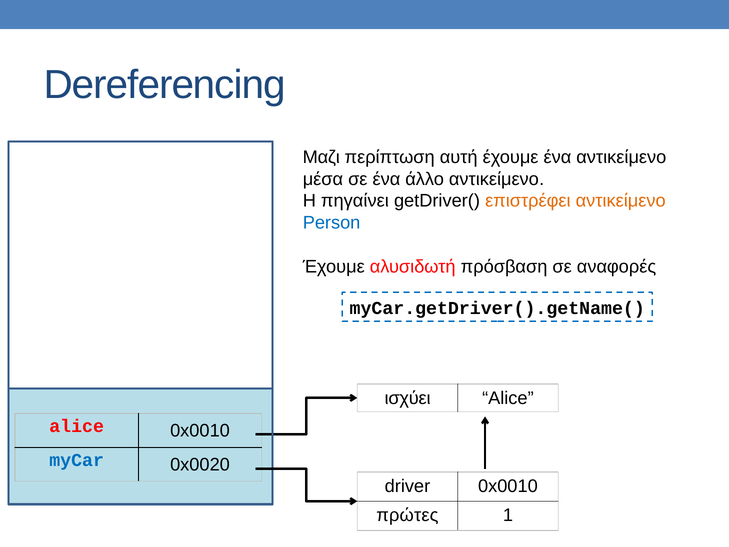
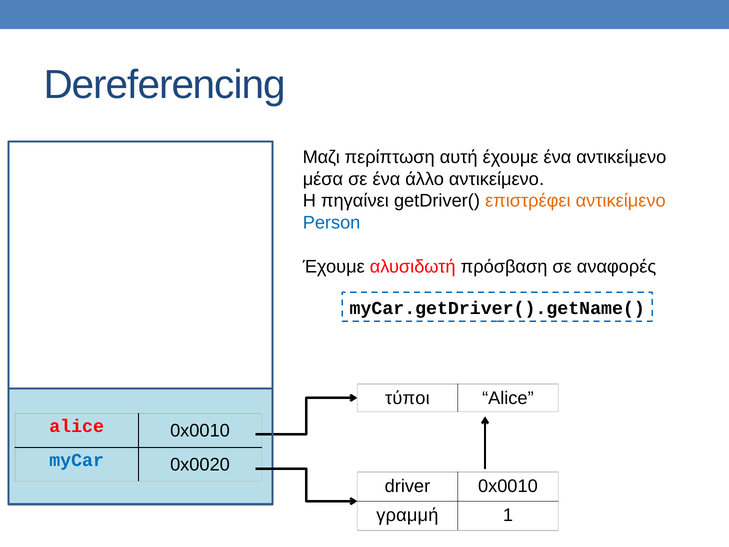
ισχύει: ισχύει -> τύποι (407, 398)
πρώτες: πρώτες -> γραμμή (407, 515)
